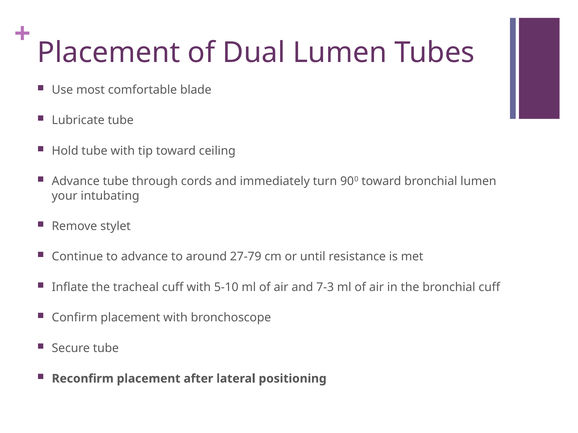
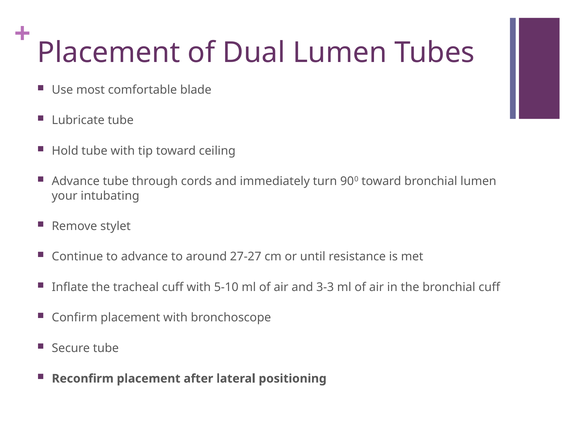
27-79: 27-79 -> 27-27 (246, 257)
7-3: 7-3 -> 3-3 (325, 287)
